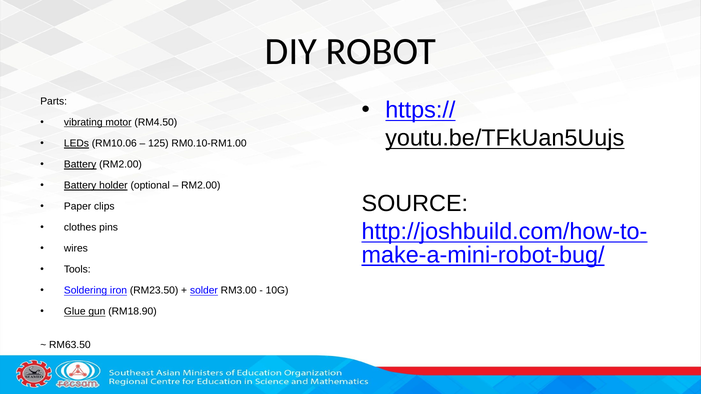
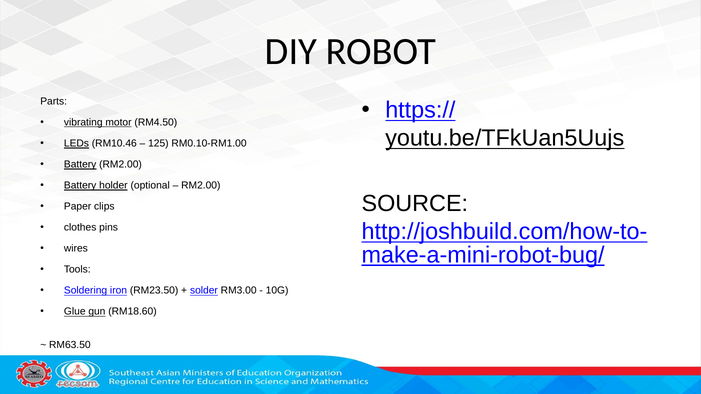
RM10.06: RM10.06 -> RM10.46 (114, 144)
RM18.90: RM18.90 -> RM18.60 (132, 312)
